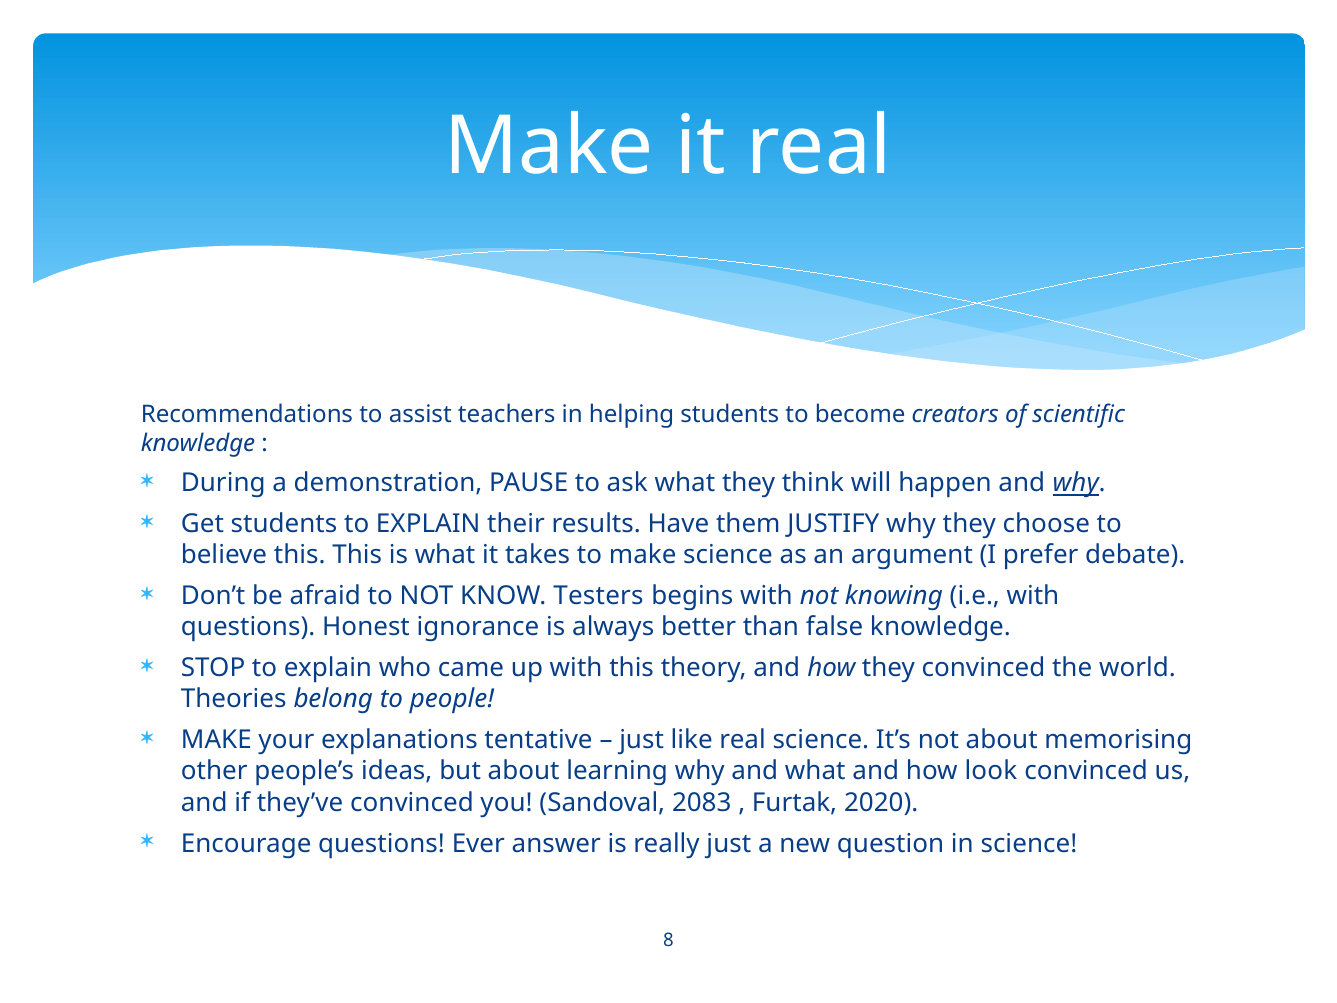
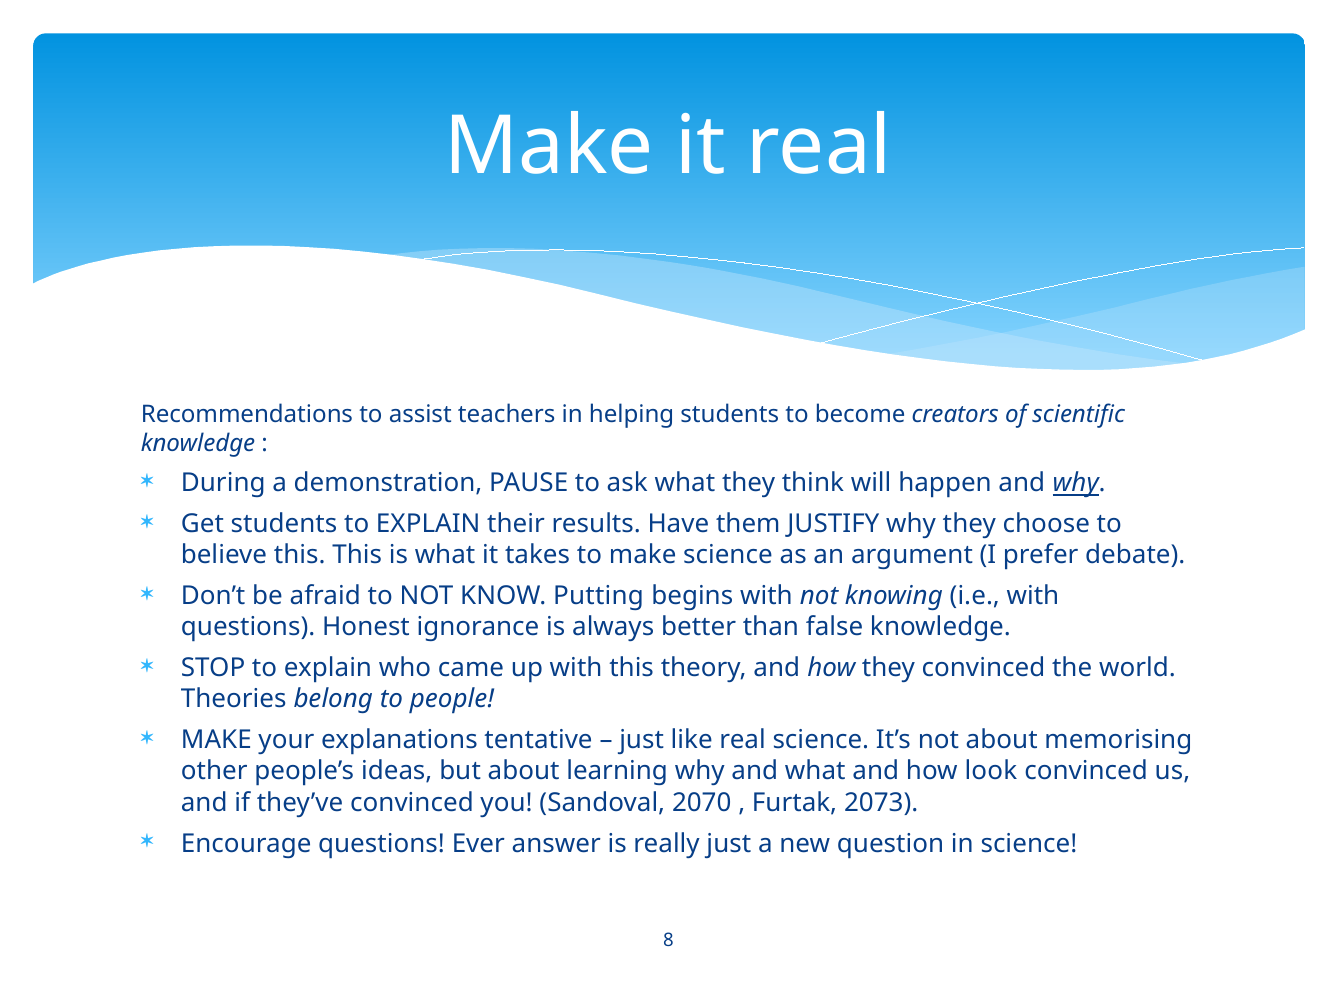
Testers: Testers -> Putting (599, 596)
2083: 2083 -> 2070 (702, 802)
2020: 2020 -> 2073 (881, 802)
